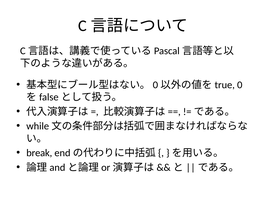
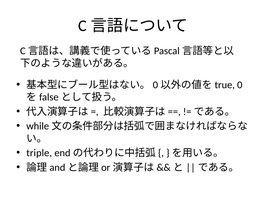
break: break -> triple (39, 153)
